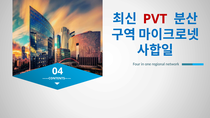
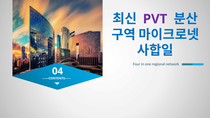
PVT colour: red -> purple (155, 19)
